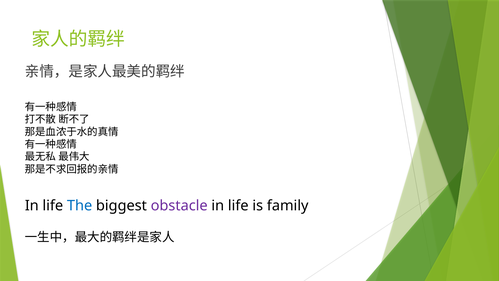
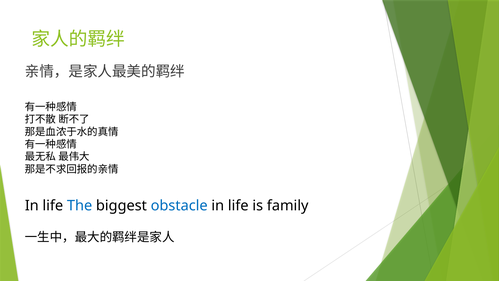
obstacle colour: purple -> blue (179, 206)
